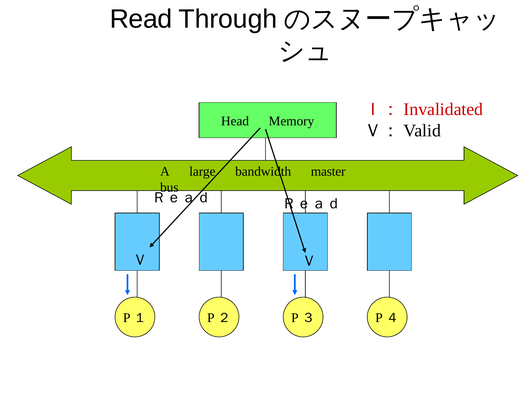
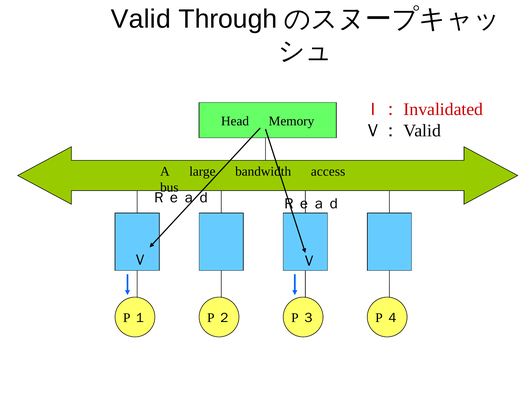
Read: Read -> Valid (141, 19)
master: master -> access (328, 172)
